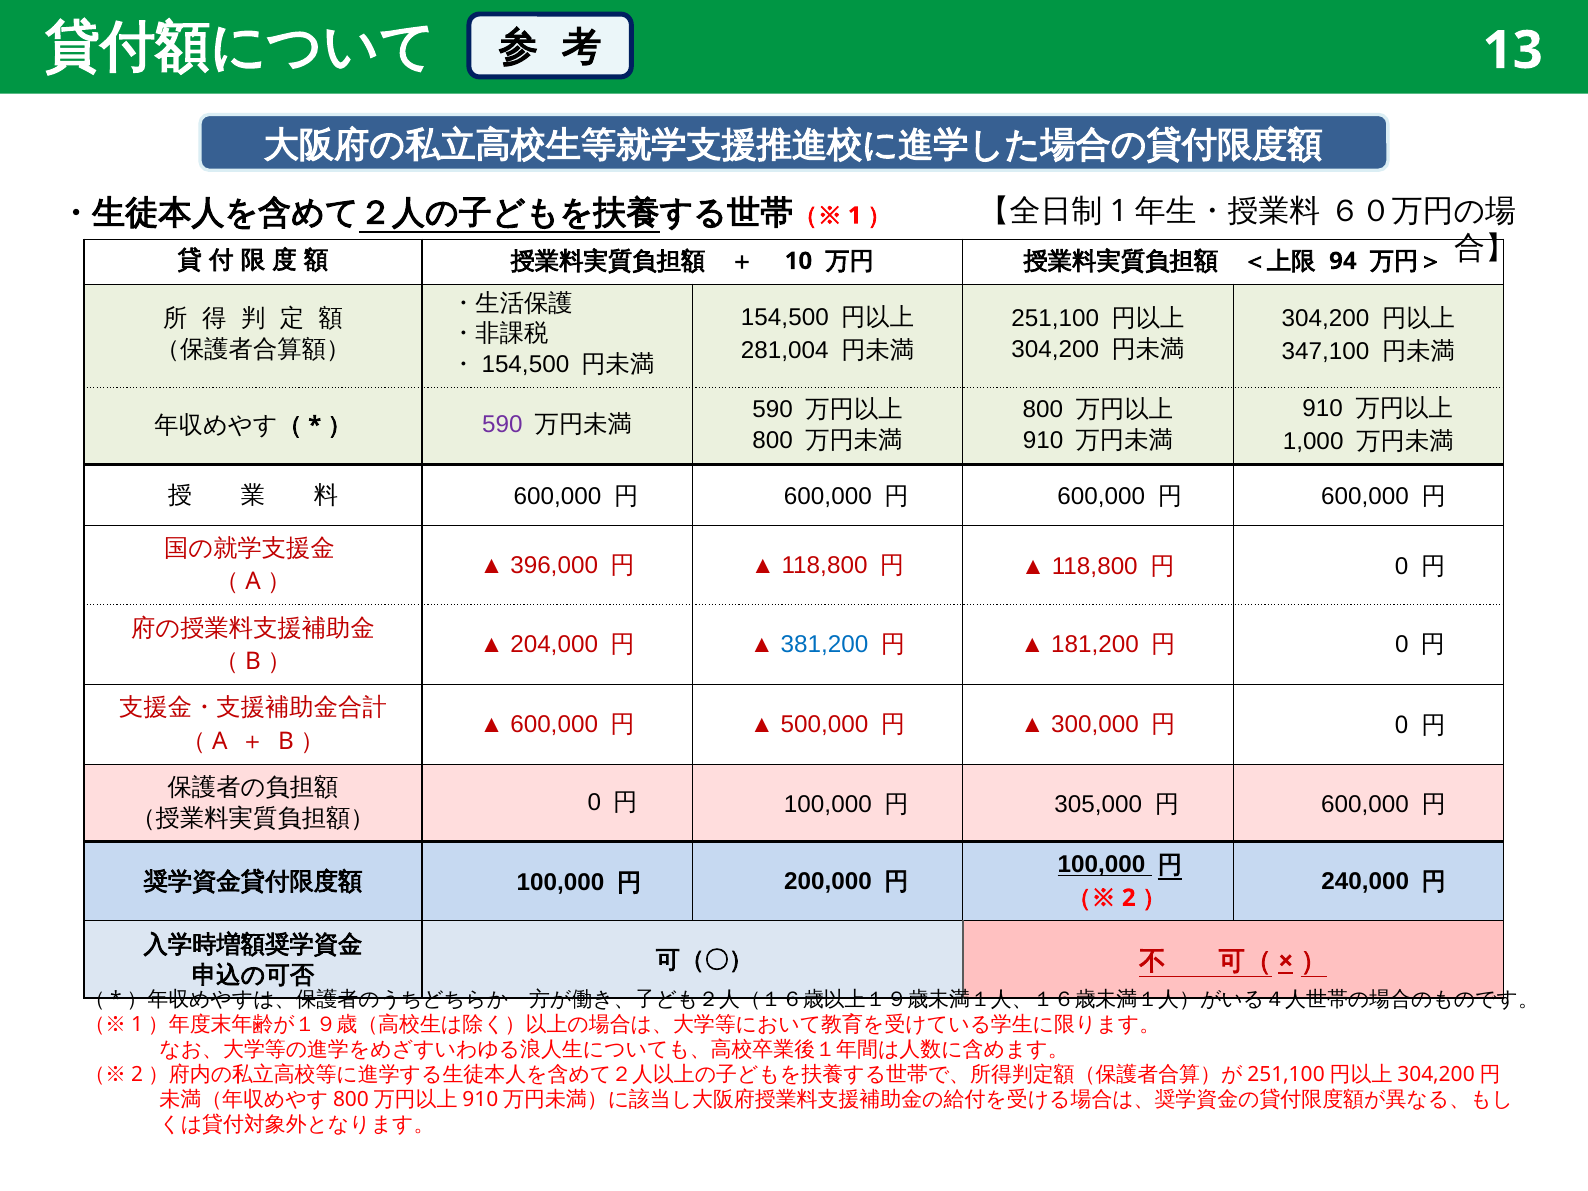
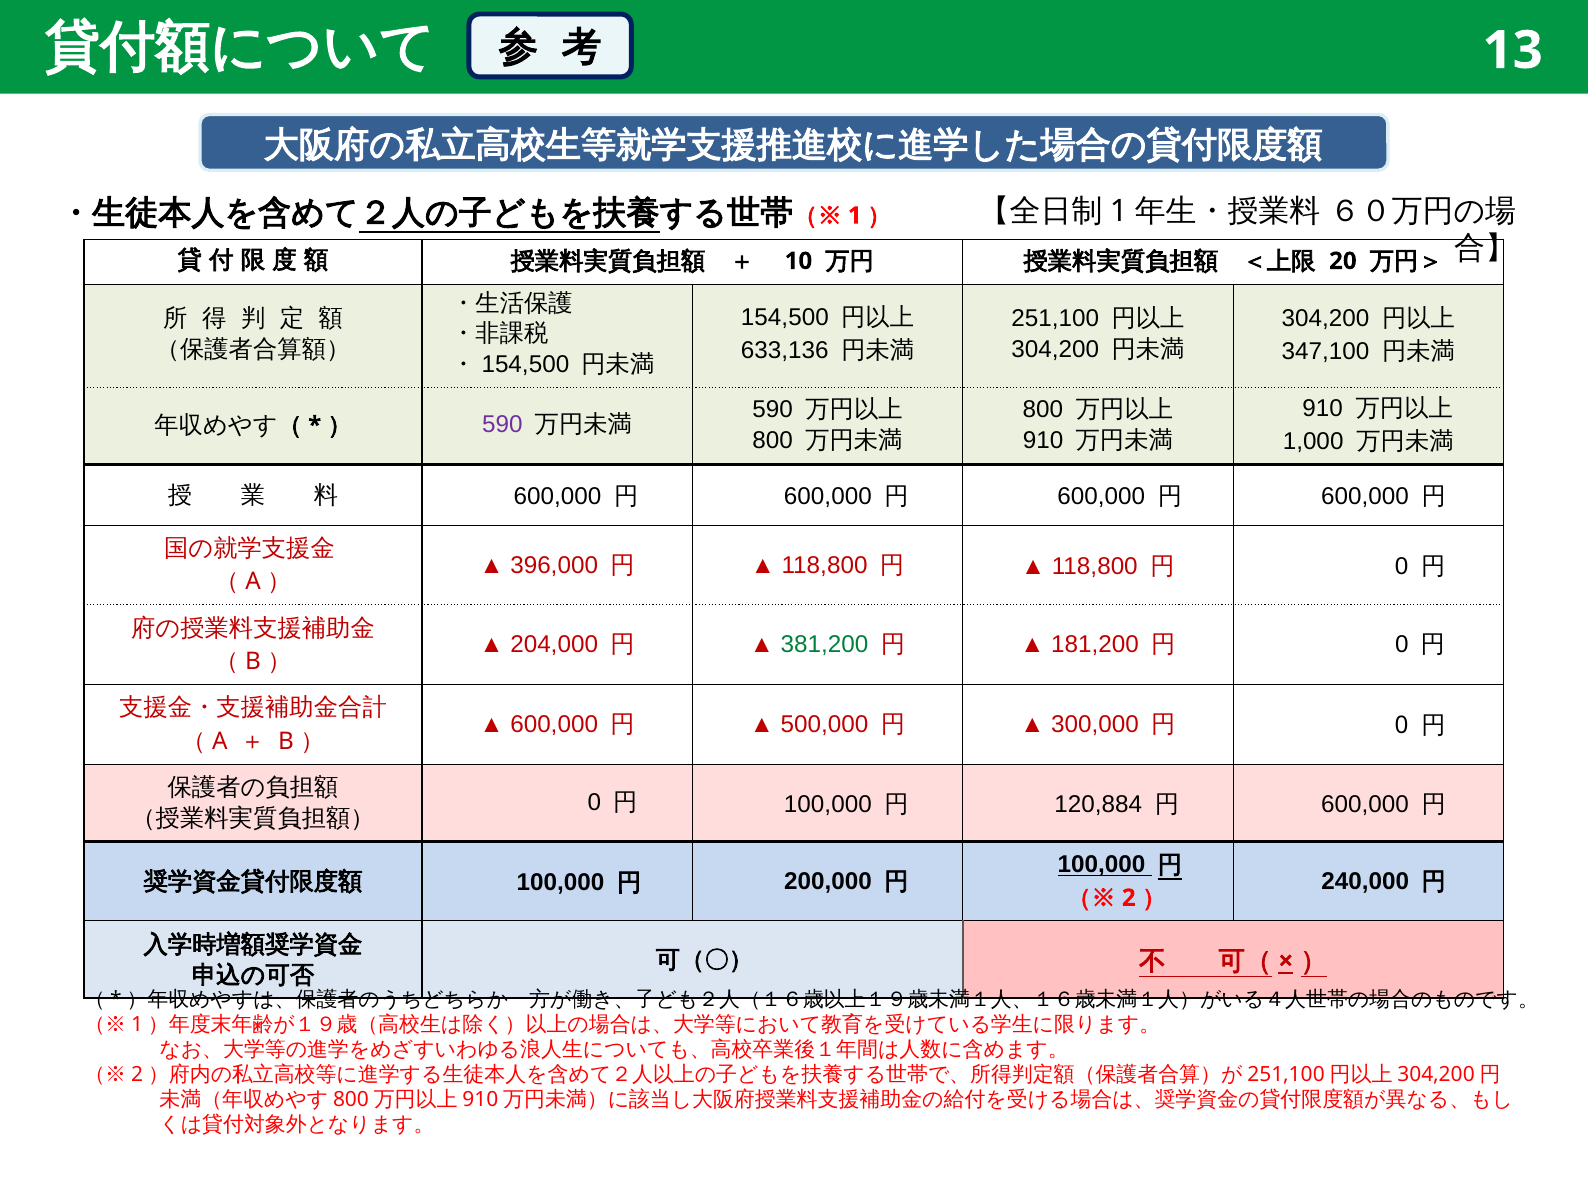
94: 94 -> 20 (1343, 261)
281,004: 281,004 -> 633,136 (785, 350)
381,200 colour: blue -> green (825, 645)
305,000: 305,000 -> 120,884 (1098, 804)
